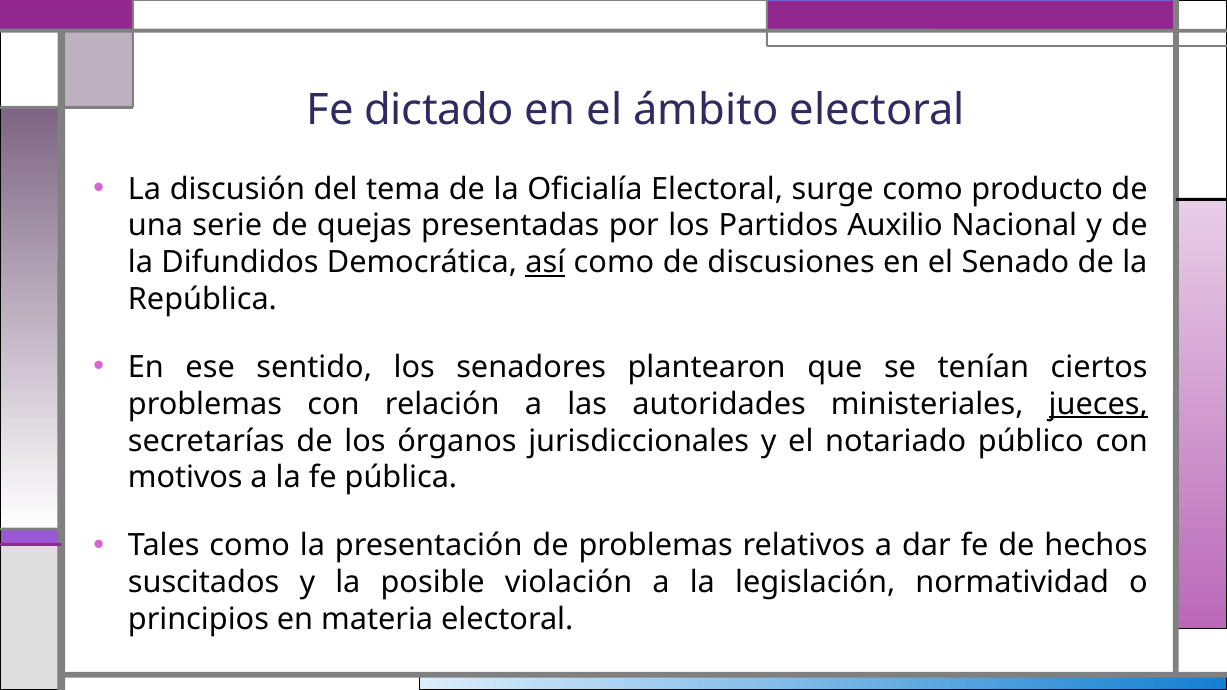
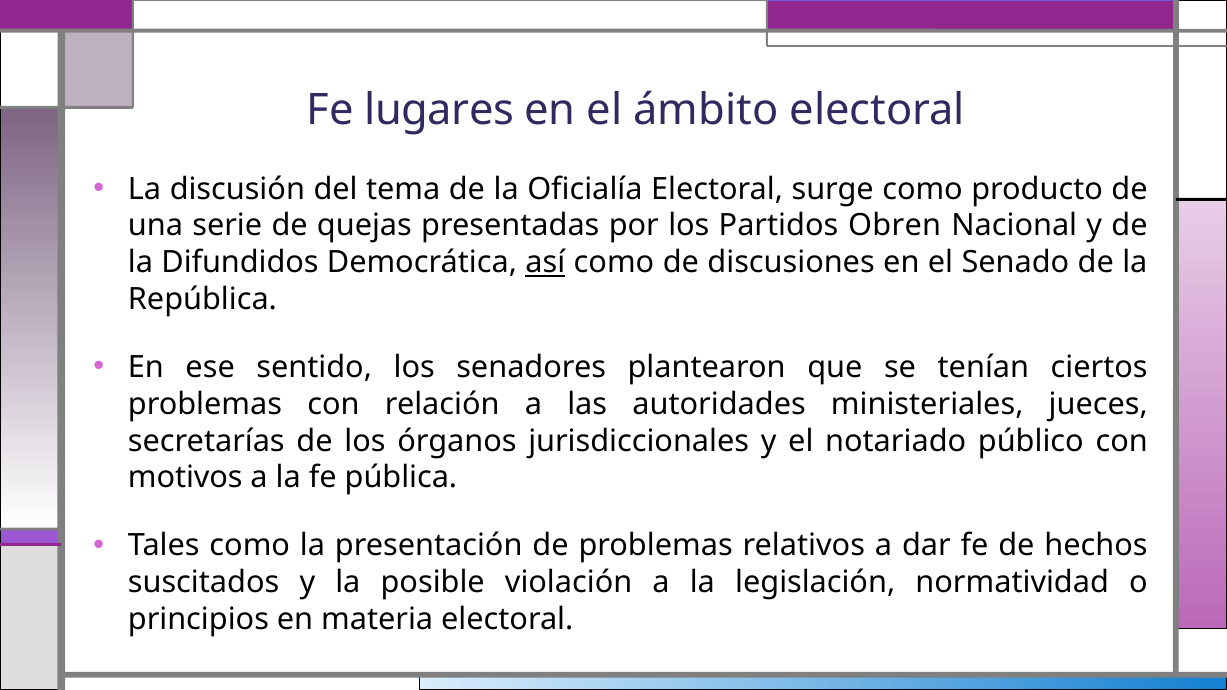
dictado: dictado -> lugares (439, 111)
Auxilio: Auxilio -> Obren (895, 226)
jueces underline: present -> none (1098, 404)
